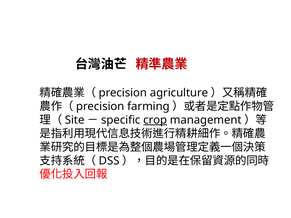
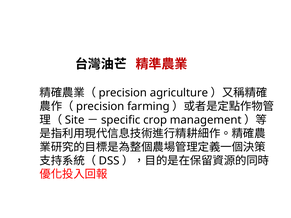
crop underline: present -> none (155, 120)
